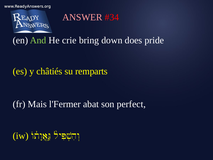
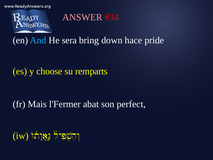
And colour: light green -> light blue (38, 40)
crie: crie -> sera (69, 40)
does: does -> hace (133, 40)
châtiés: châtiés -> choose (49, 71)
